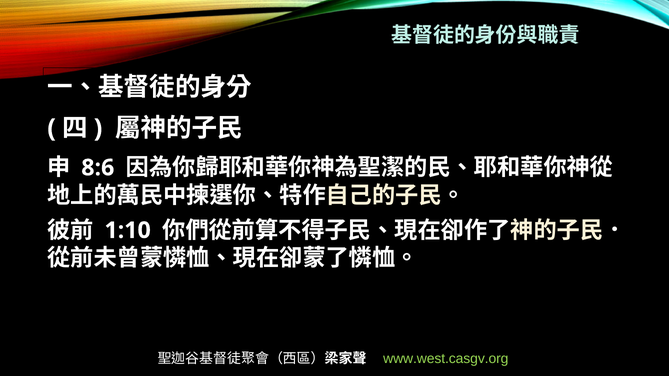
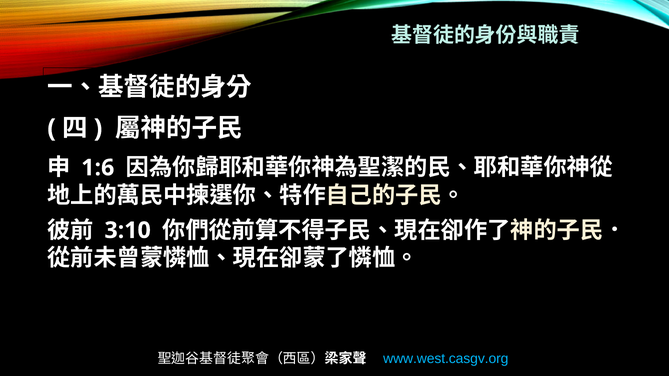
8:6: 8:6 -> 1:6 (98, 168)
1:10: 1:10 -> 3:10 (128, 231)
www.west.casgv.org colour: light green -> light blue (446, 359)
